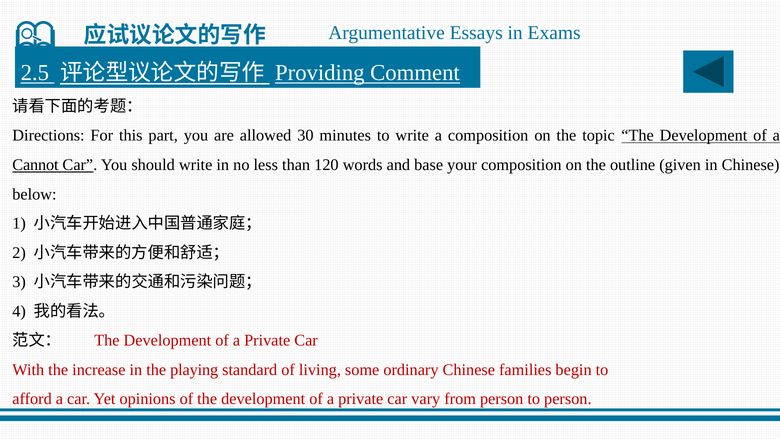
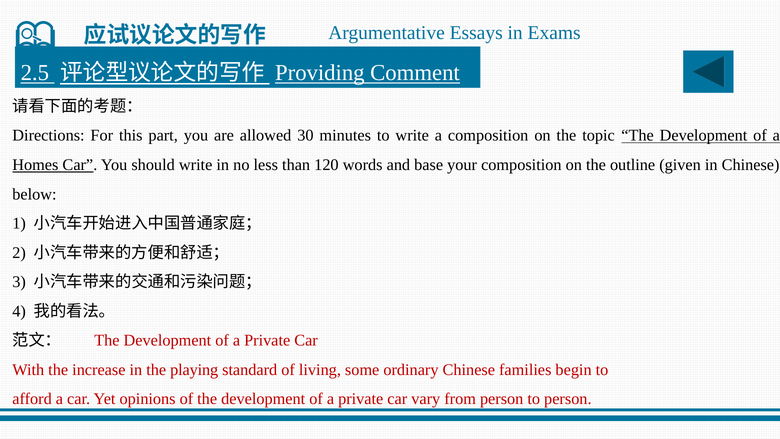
Cannot: Cannot -> Homes (35, 165)
